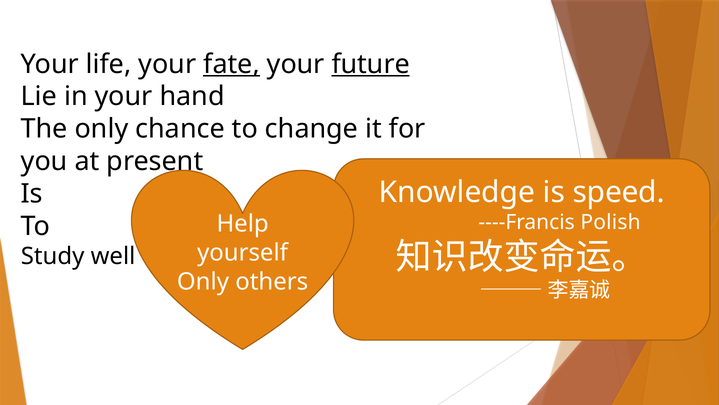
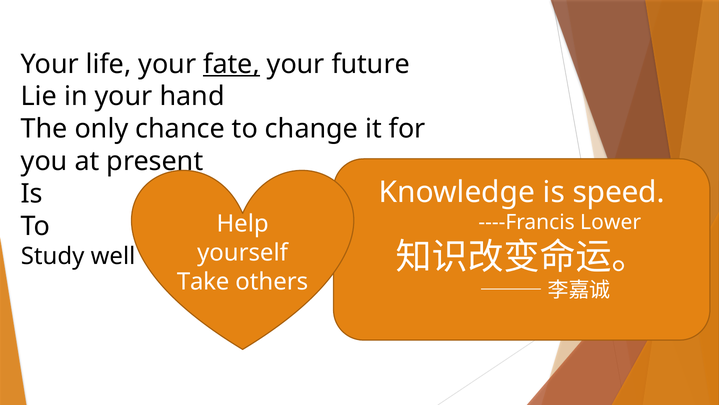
future underline: present -> none (371, 64)
Polish: Polish -> Lower (611, 222)
Only: Only -> Take (203, 281)
